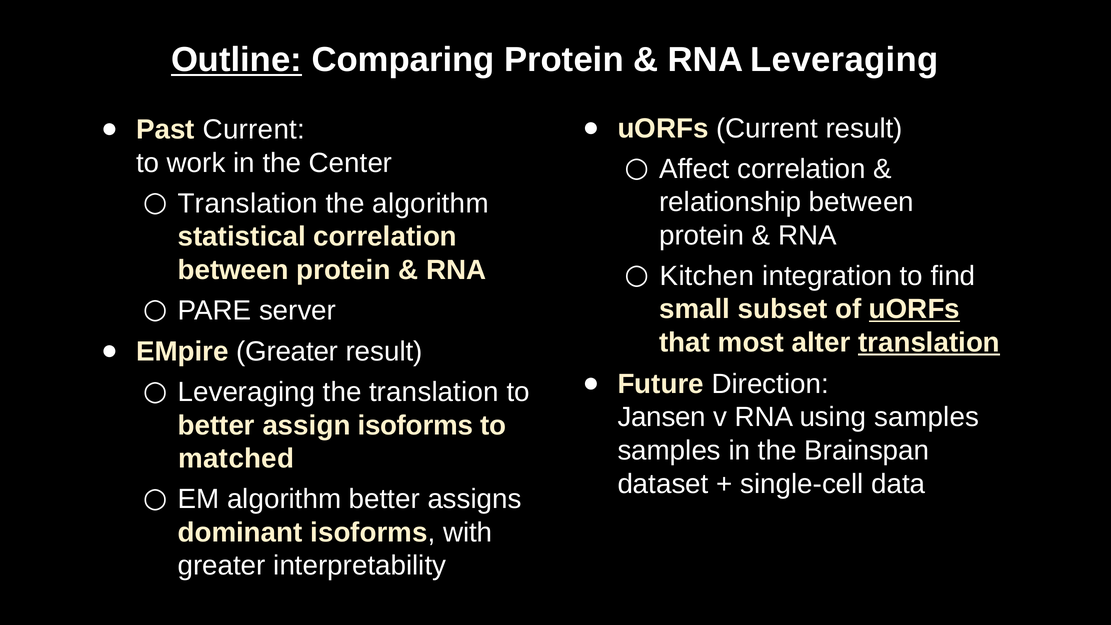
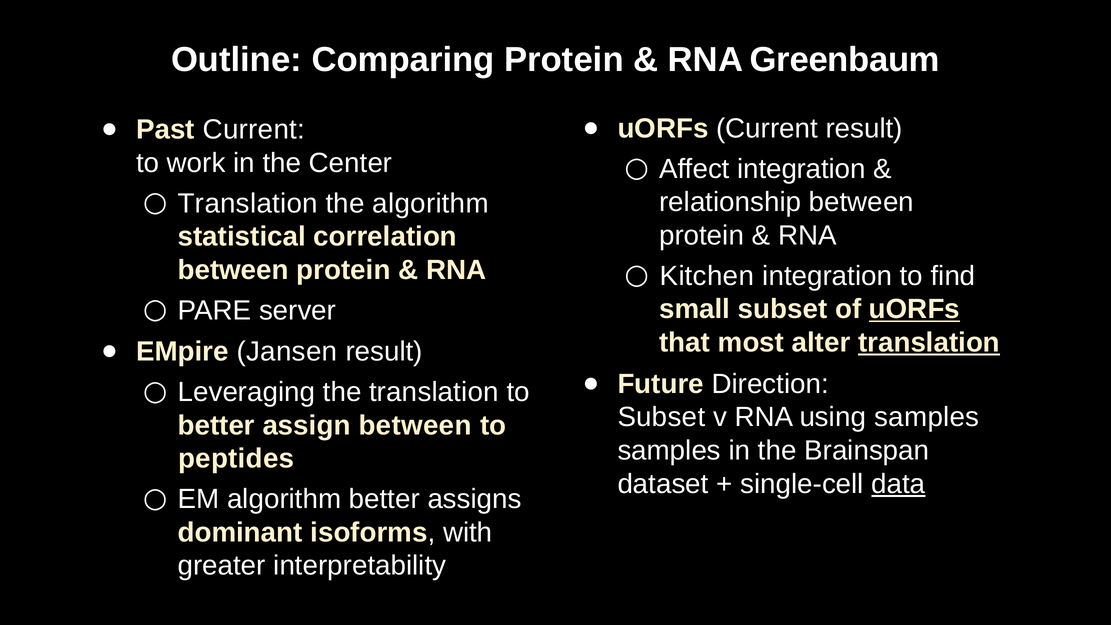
Outline underline: present -> none (237, 60)
RNA Leveraging: Leveraging -> Greenbaum (845, 60)
Affect correlation: correlation -> integration (801, 169)
EMpire Greater: Greater -> Jansen (287, 352)
Jansen: Jansen -> Subset (661, 417)
assign isoforms: isoforms -> between (415, 425)
matched: matched -> peptides (236, 459)
data underline: none -> present (898, 484)
